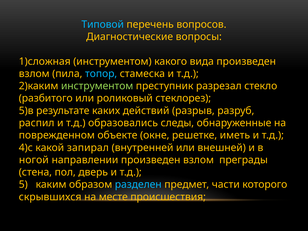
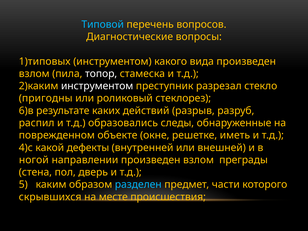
1)сложная: 1)сложная -> 1)типовых (45, 61)
топор colour: light blue -> white (101, 74)
инструментом colour: light green -> white (97, 86)
разбитого: разбитого -> пригодны (46, 98)
5)в: 5)в -> 6)в (26, 111)
запирал: запирал -> дефекты (88, 148)
